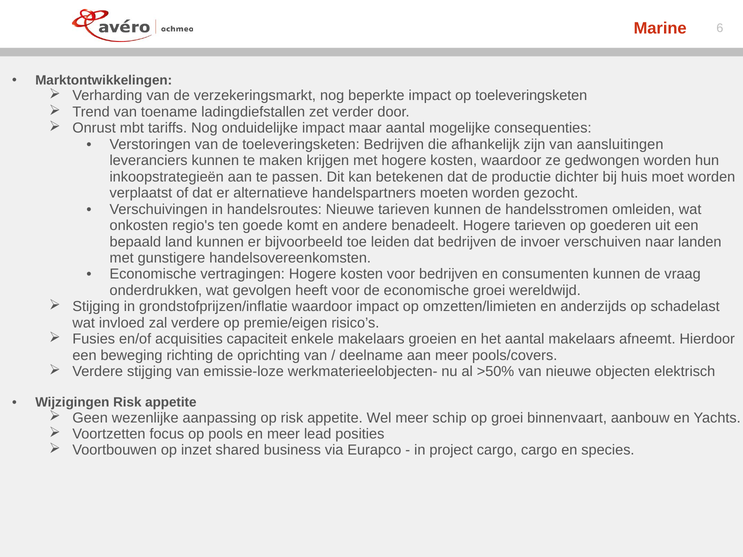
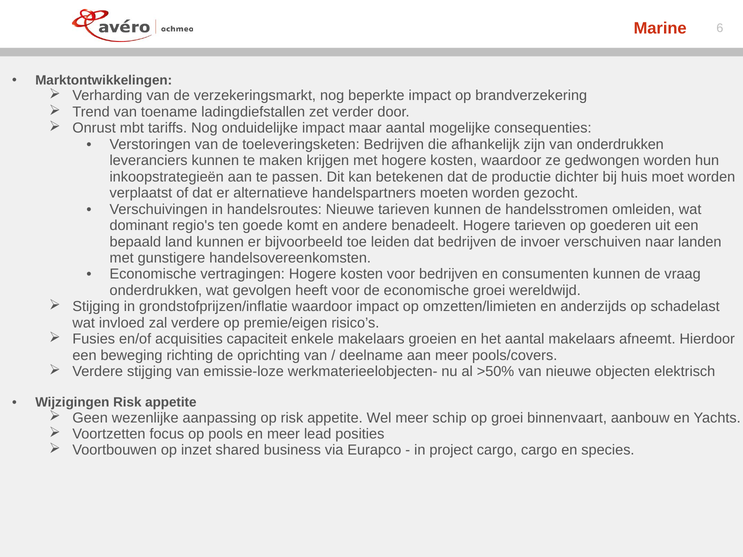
op toeleveringsketen: toeleveringsketen -> brandverzekering (531, 96)
van aansluitingen: aansluitingen -> onderdrukken (620, 144)
onkosten: onkosten -> dominant (139, 226)
